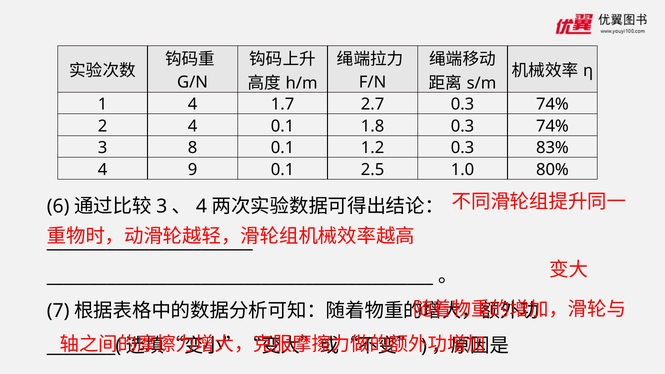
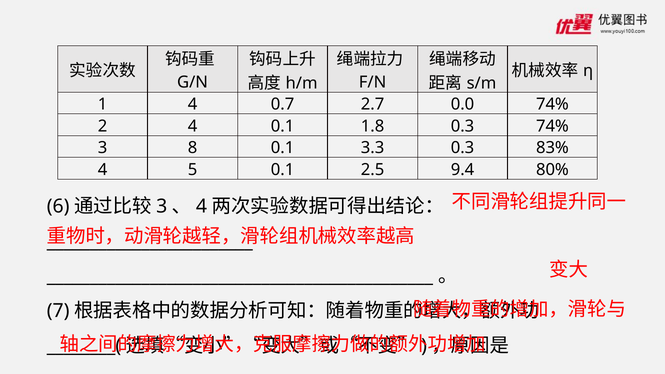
1.7: 1.7 -> 0.7 (283, 104)
2.7 0.3: 0.3 -> 0.0 (463, 104)
1.2: 1.2 -> 3.3 (373, 148)
9: 9 -> 5 (193, 170)
1.0: 1.0 -> 9.4 (463, 170)
